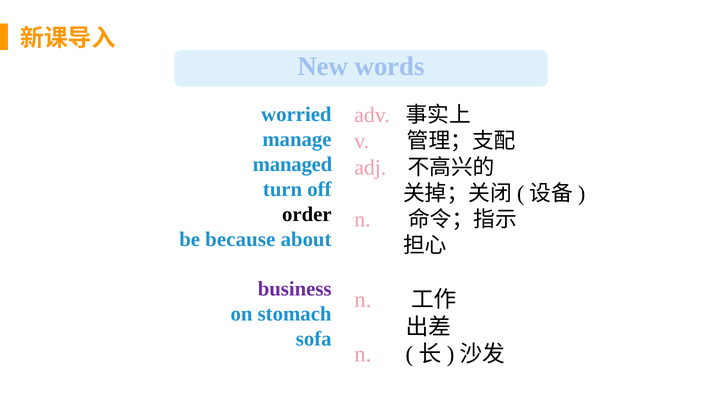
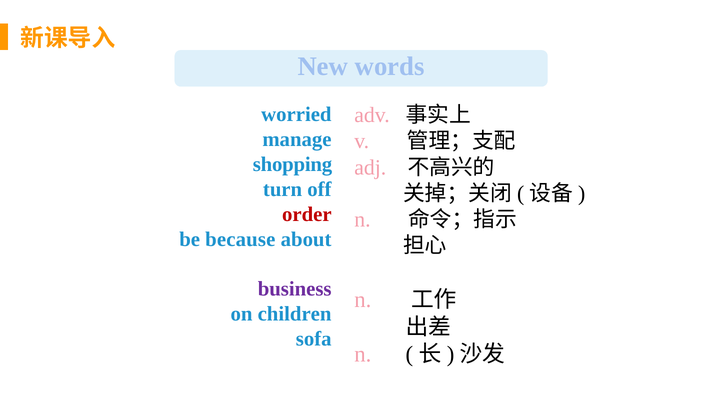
managed: managed -> shopping (292, 164)
order colour: black -> red (307, 214)
stomach: stomach -> children (295, 314)
